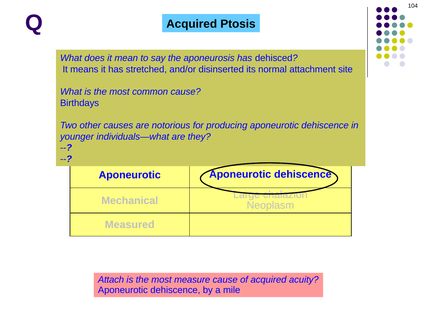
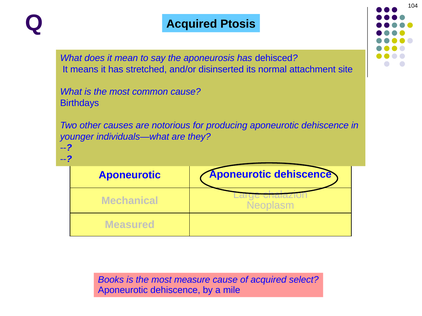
Attach: Attach -> Books (111, 280)
acuity: acuity -> select (304, 280)
